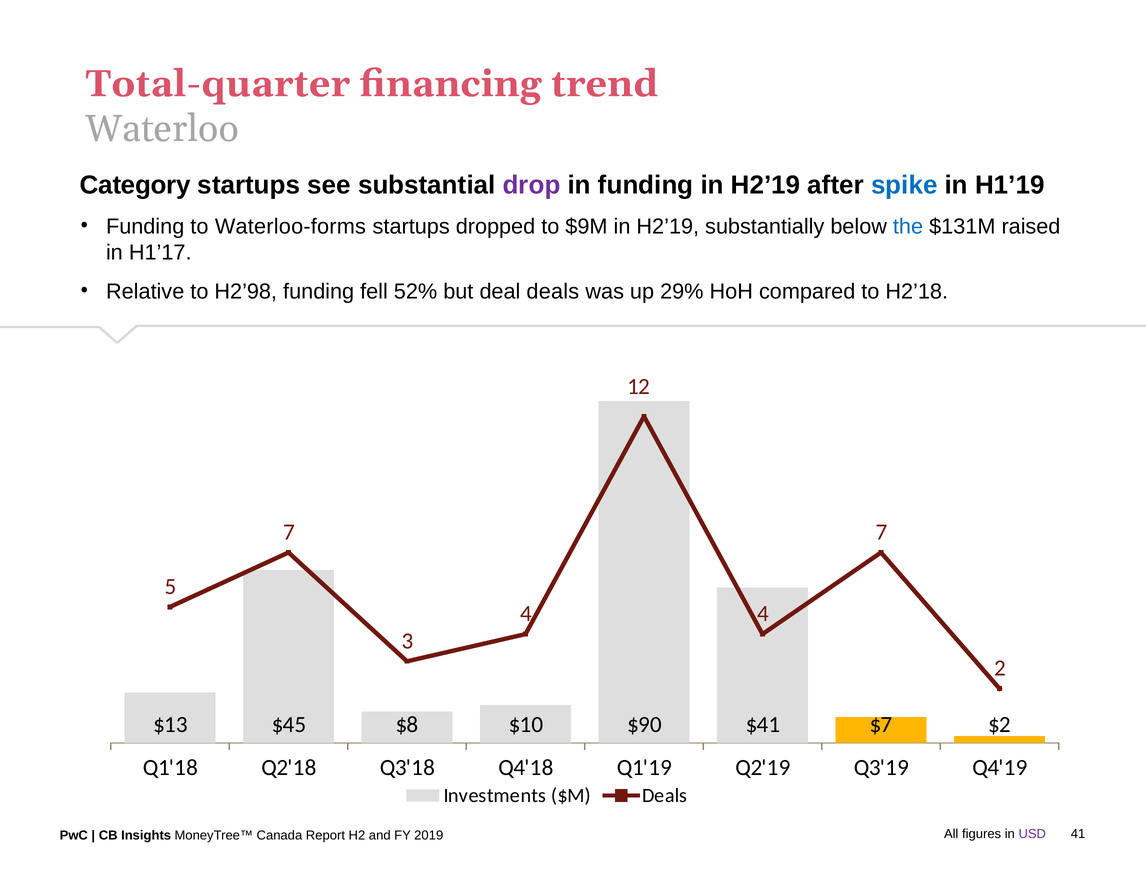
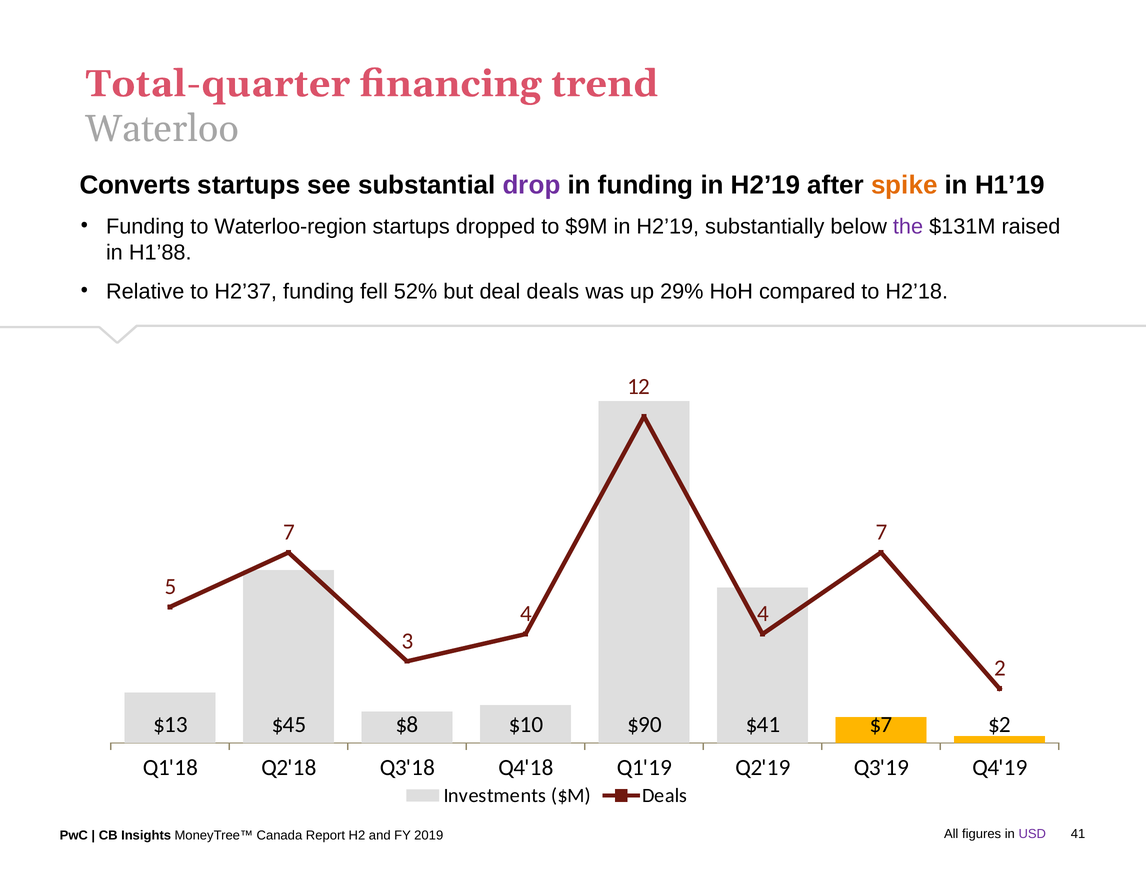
Category: Category -> Converts (135, 185)
spike colour: blue -> orange (904, 185)
Waterloo-forms: Waterloo-forms -> Waterloo-region (291, 226)
the colour: blue -> purple (908, 226)
H1’17: H1’17 -> H1’88 (160, 252)
H2’98: H2’98 -> H2’37 (246, 291)
